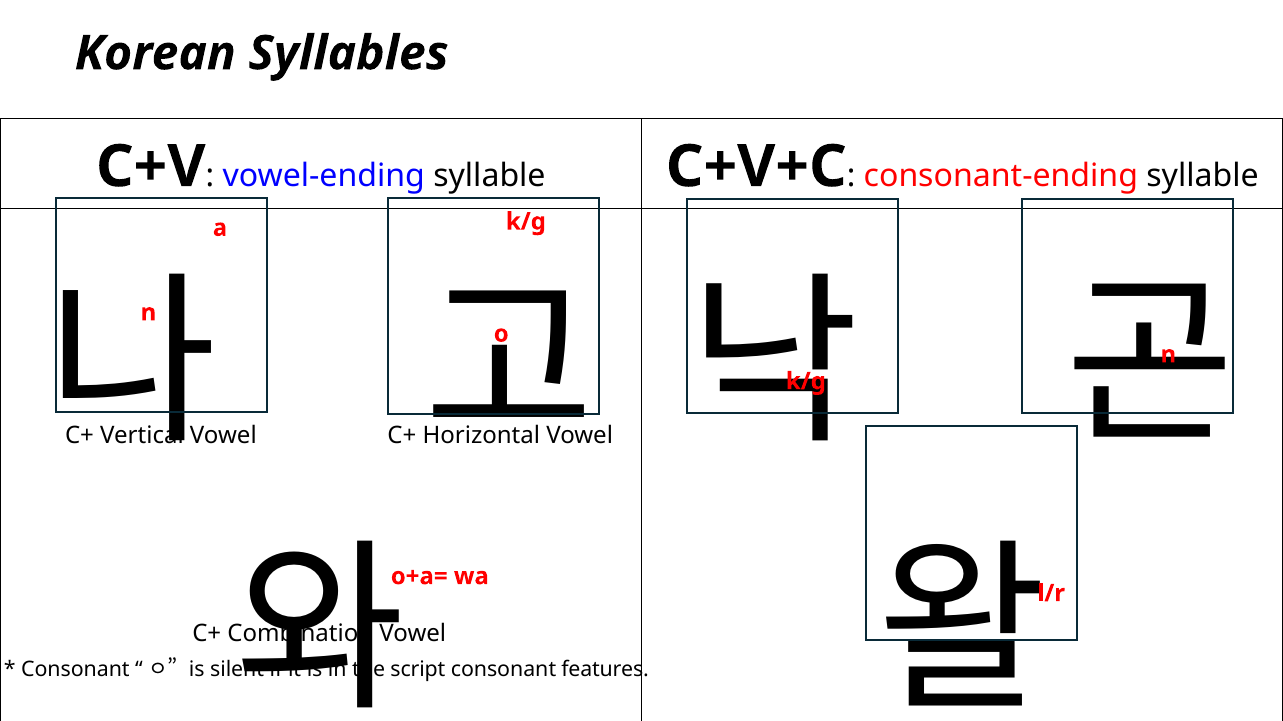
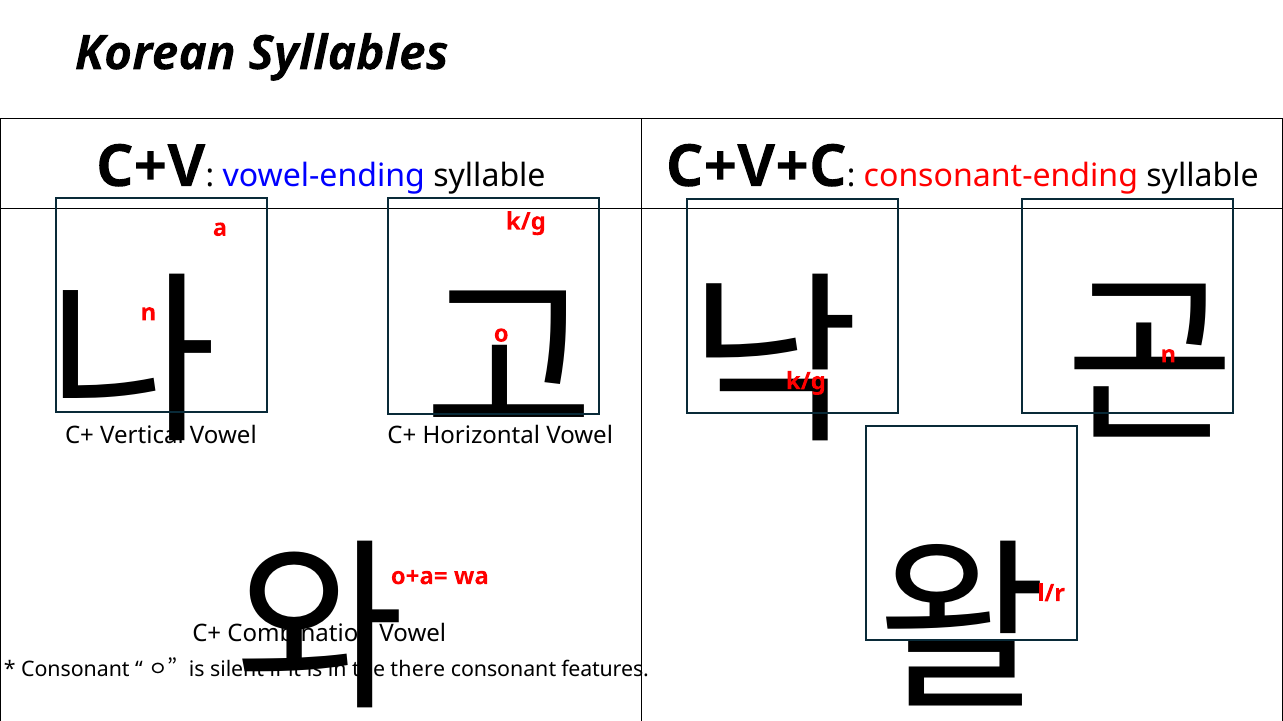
script: script -> there (418, 670)
